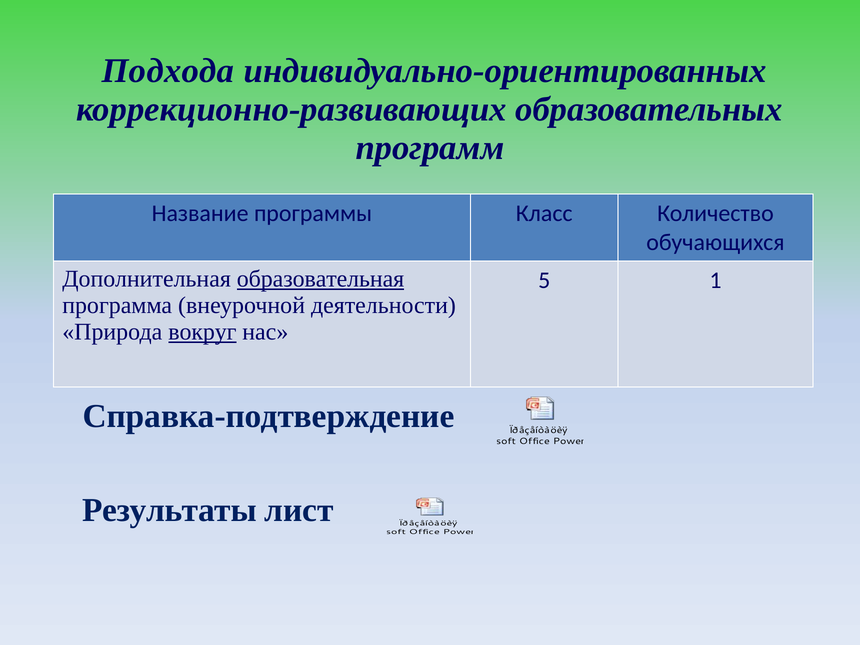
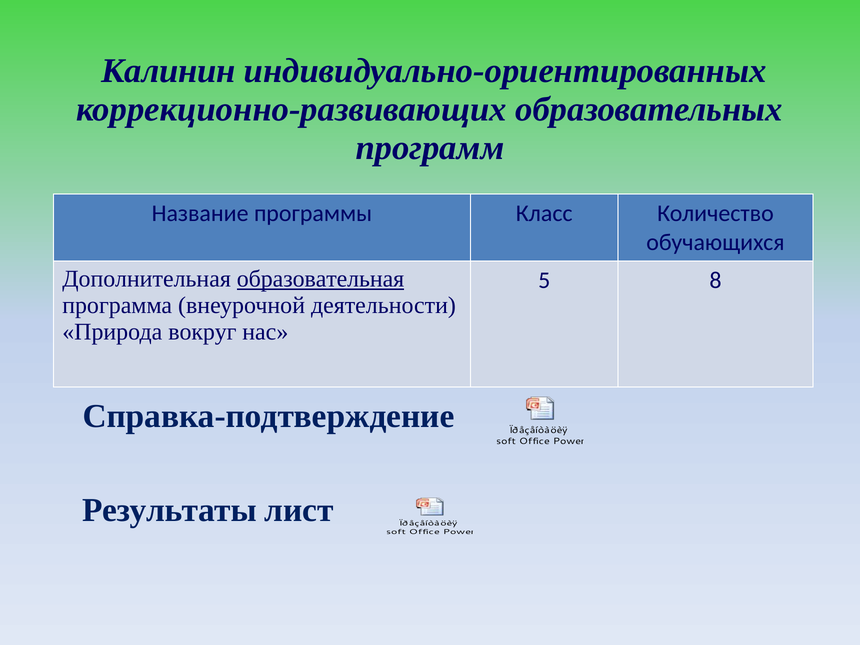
Подхода: Подхода -> Калинин (168, 71)
1: 1 -> 8 (716, 280)
вокруг underline: present -> none (202, 332)
